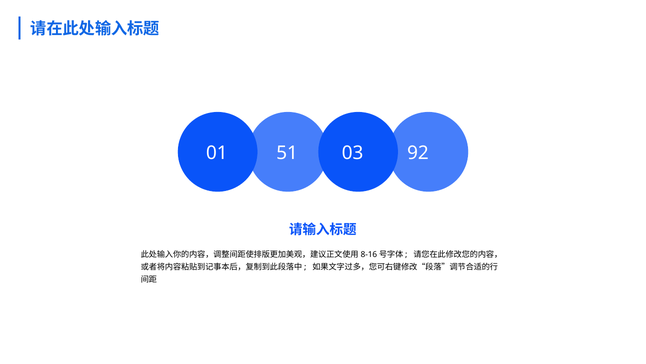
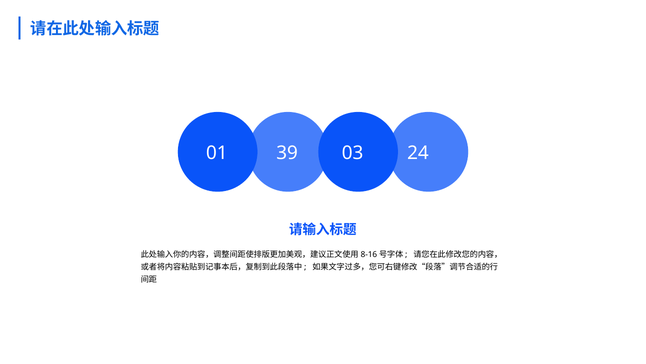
51: 51 -> 39 (287, 153)
92: 92 -> 24 (418, 153)
